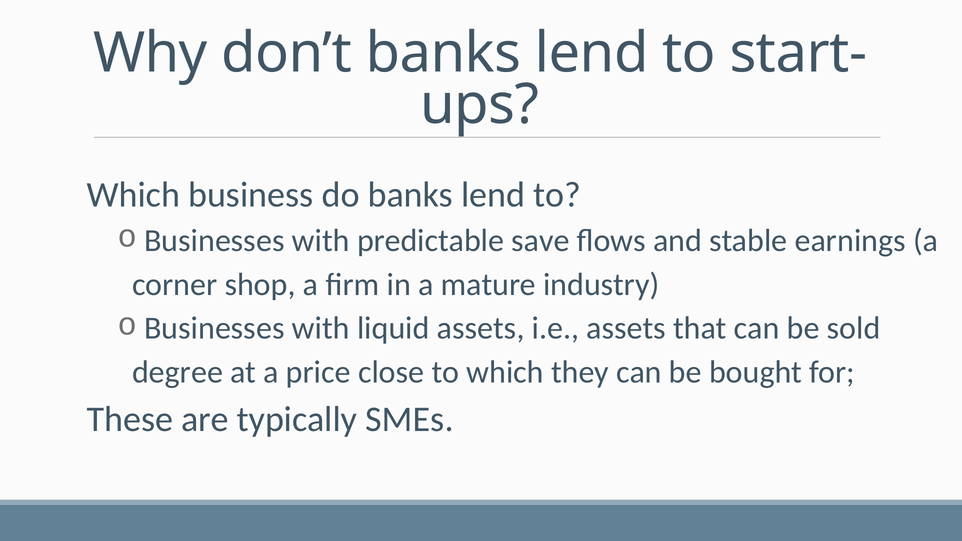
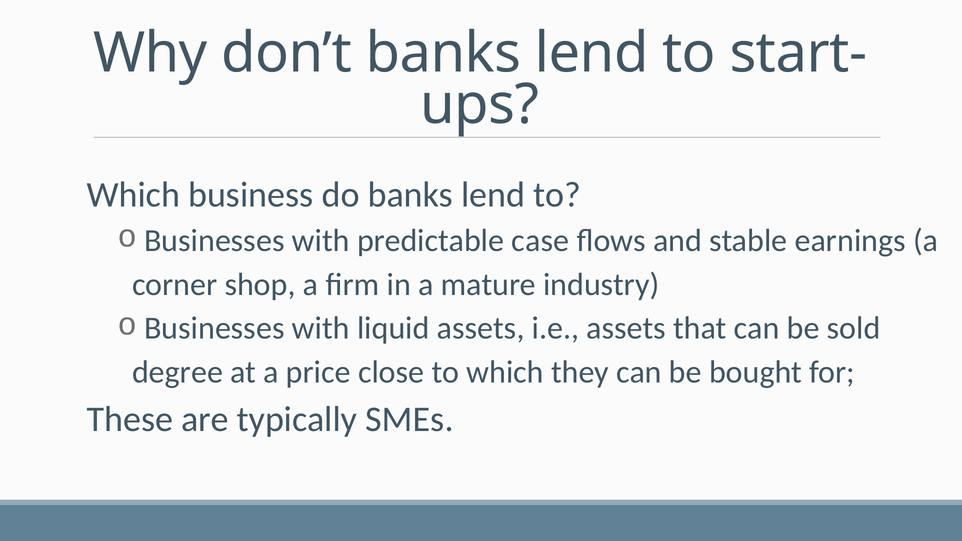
save: save -> case (540, 241)
